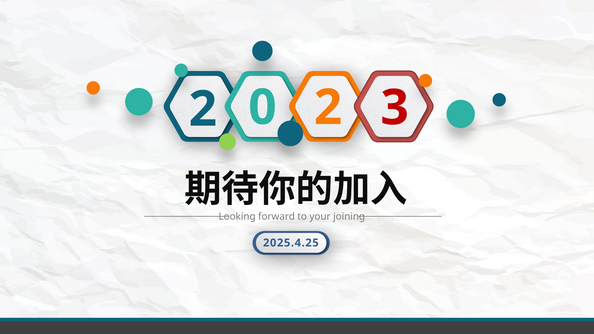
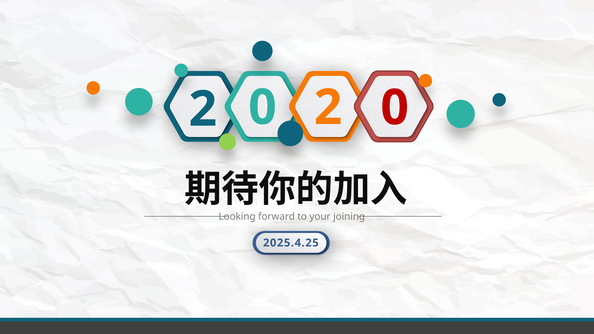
3: 3 -> 0 (395, 108)
